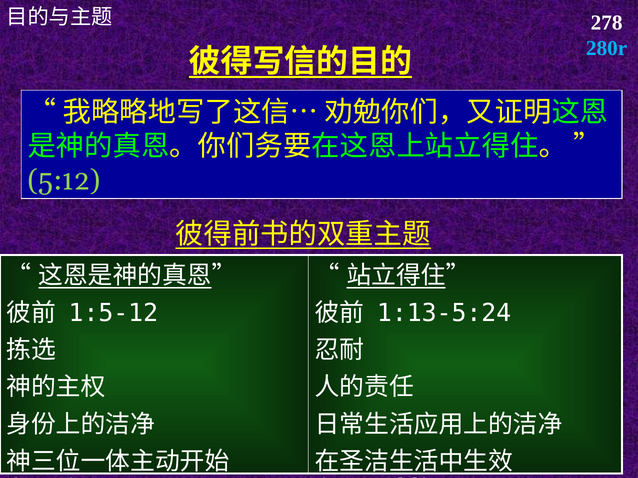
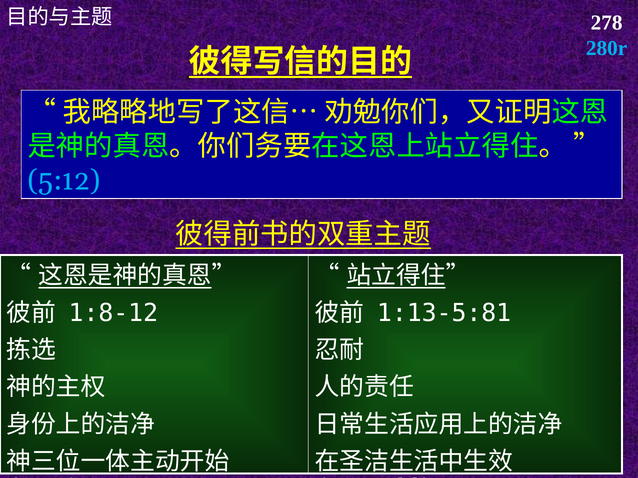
5:12 colour: light green -> light blue (64, 181)
1:5-12: 1:5-12 -> 1:8-12 (113, 313)
1:13-5:24: 1:13-5:24 -> 1:13-5:81 (444, 313)
